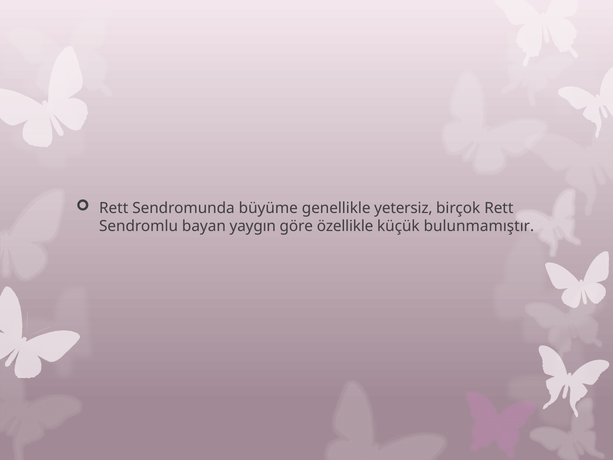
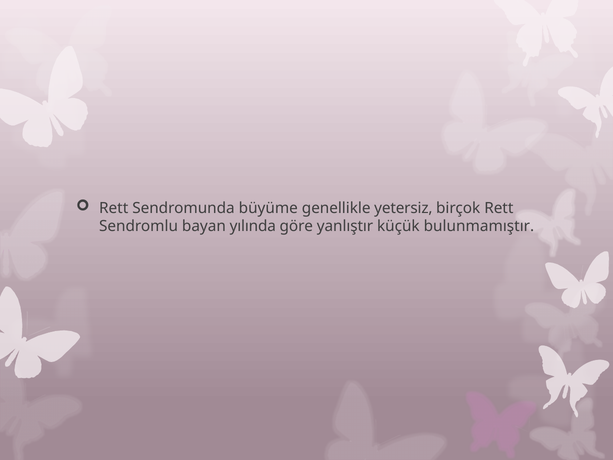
yaygın: yaygın -> yılında (253, 226)
özellikle: özellikle -> yanlıştır (345, 226)
